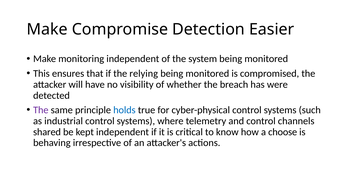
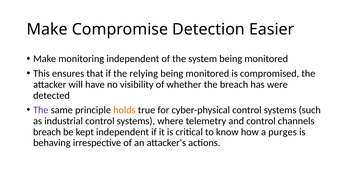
holds colour: blue -> orange (124, 110)
shared: shared -> breach (47, 132)
choose: choose -> purges (283, 132)
